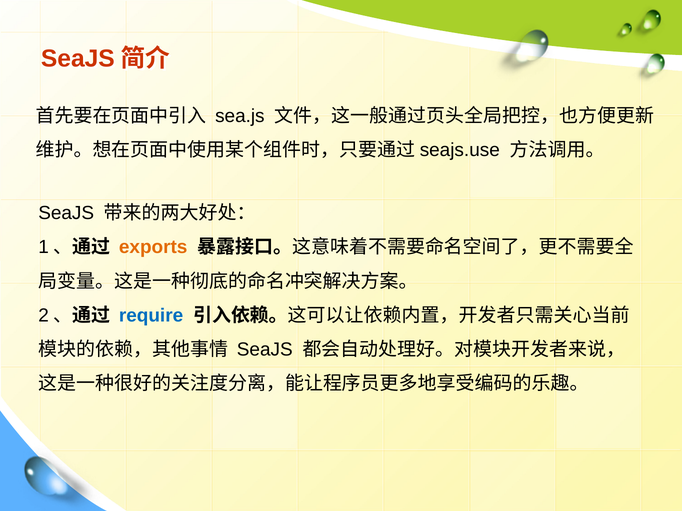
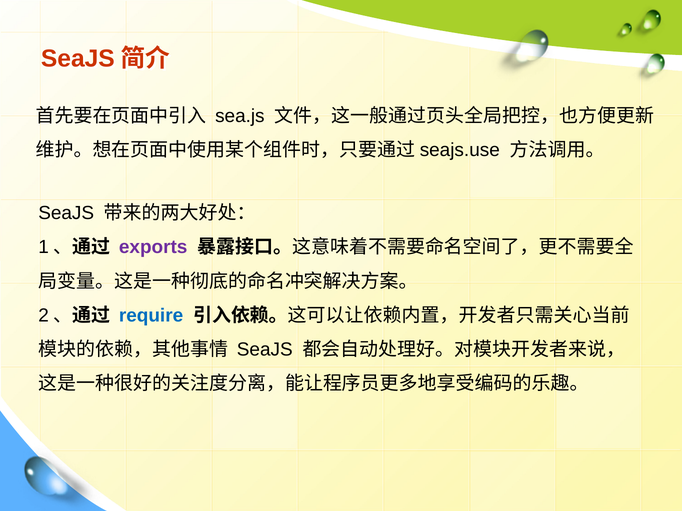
exports colour: orange -> purple (153, 247)
